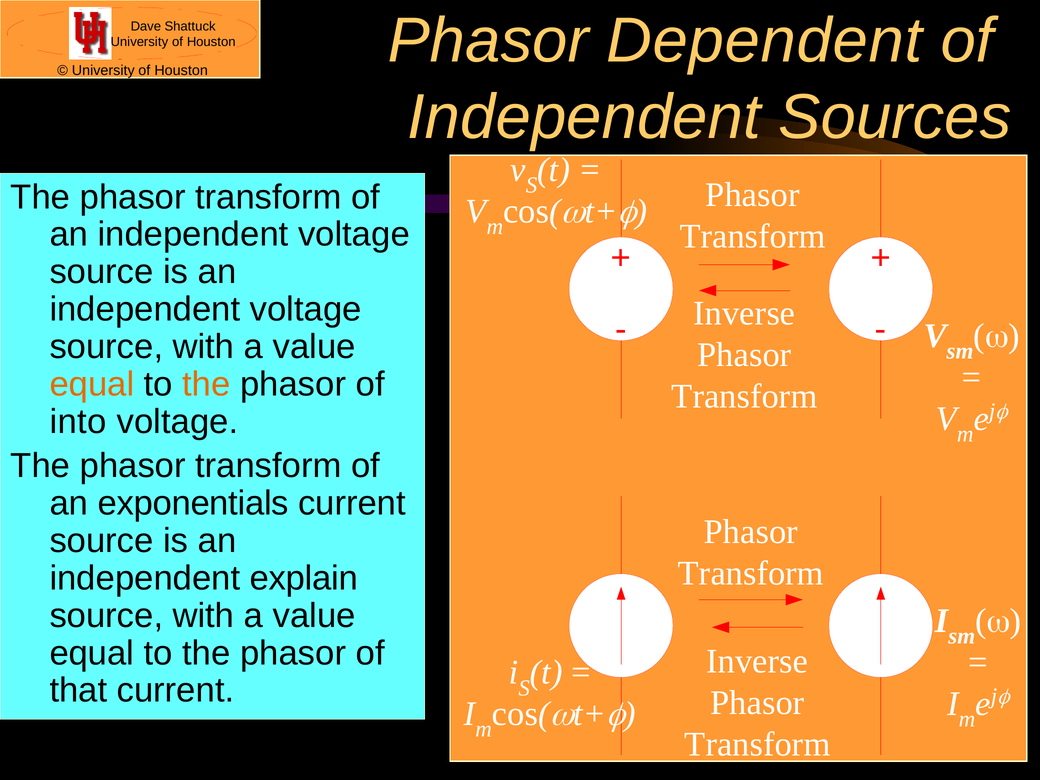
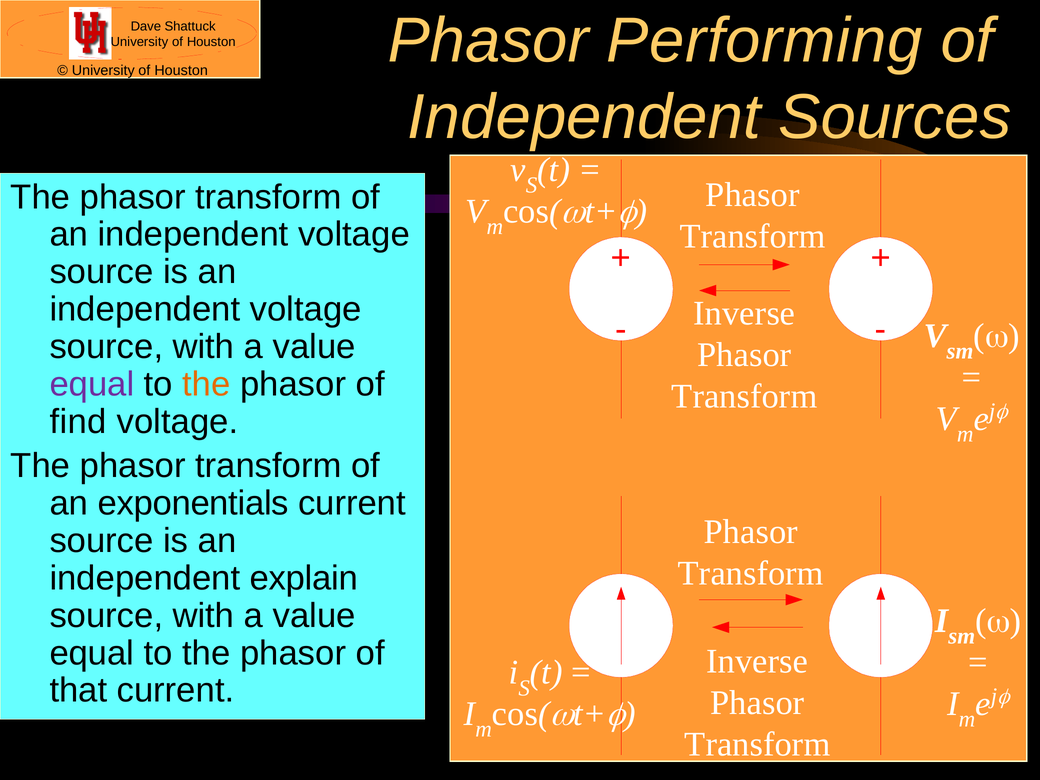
Dependent: Dependent -> Performing (764, 41)
equal colour: orange -> purple (92, 384)
into: into -> find (78, 422)
